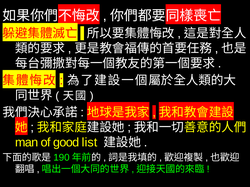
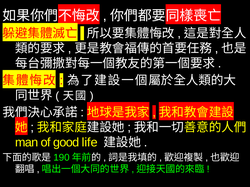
list: list -> life (90, 143)
